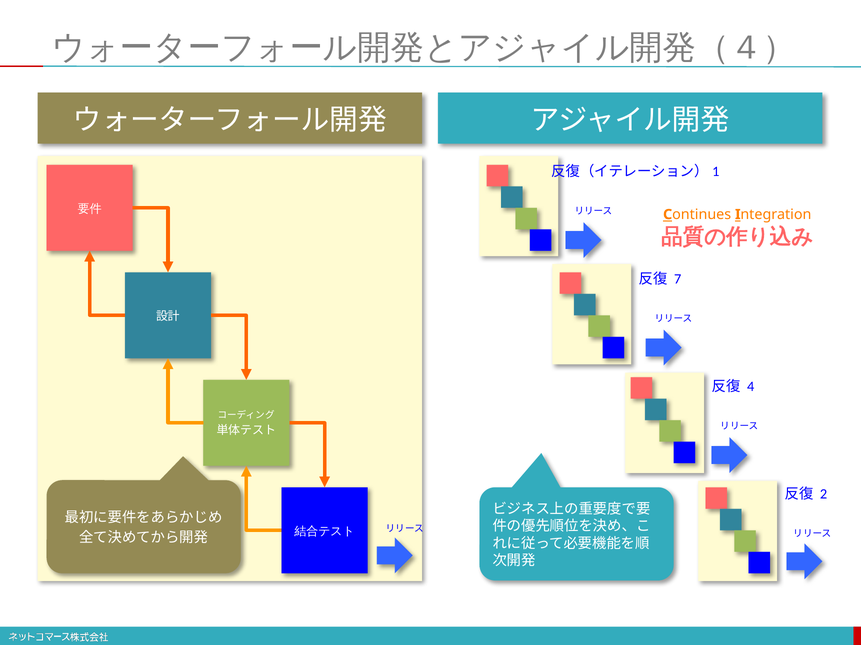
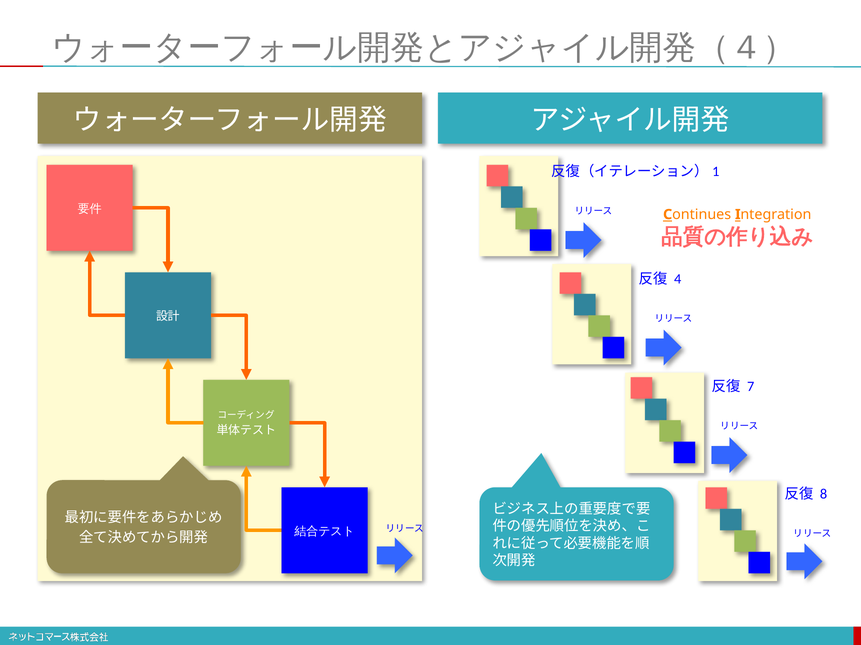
7: 7 -> 4 (678, 279)
4: 4 -> 7 (751, 387)
2: 2 -> 8 (824, 495)
